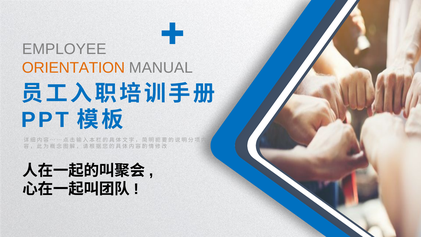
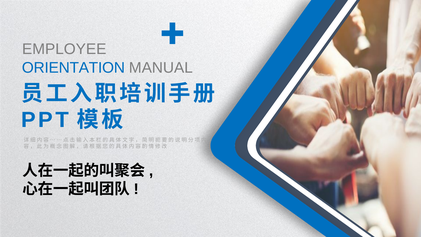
ORIENTATION colour: orange -> blue (73, 68)
